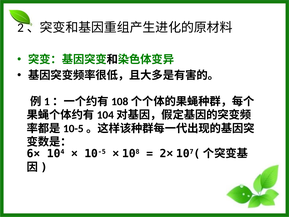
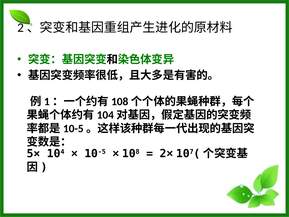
6×: 6× -> 5× (33, 153)
